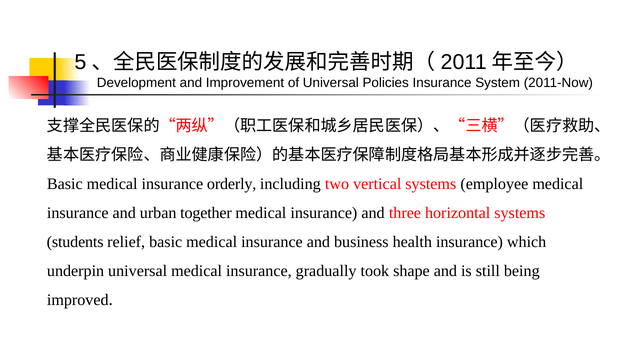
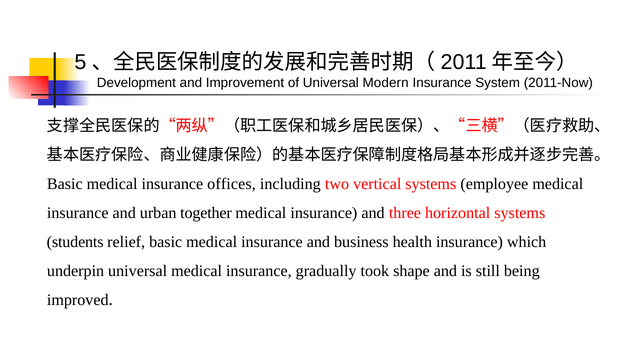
Policies: Policies -> Modern (386, 83)
orderly: orderly -> offices (232, 184)
